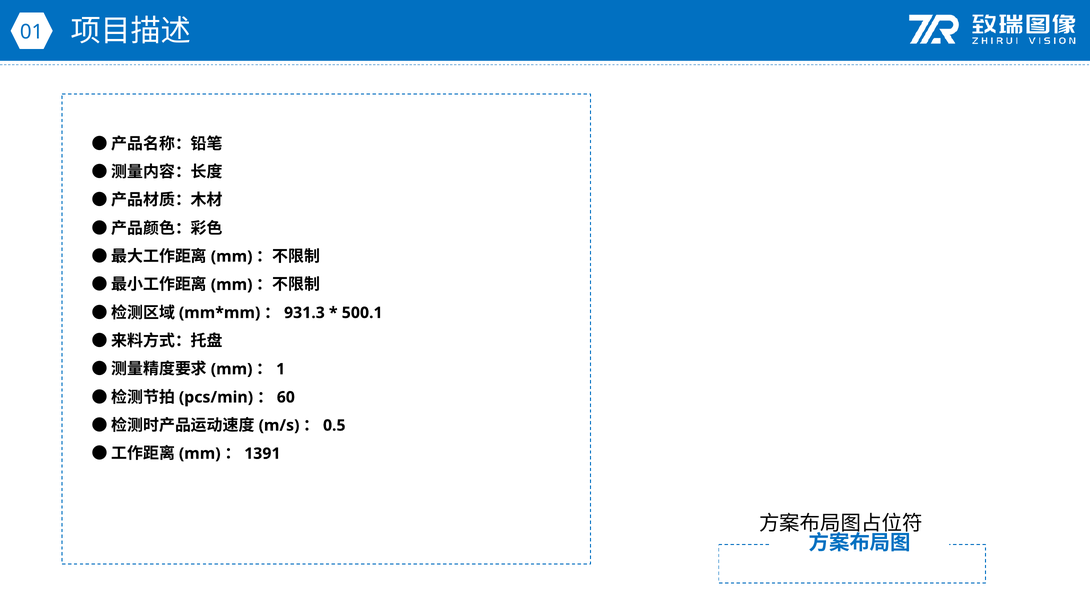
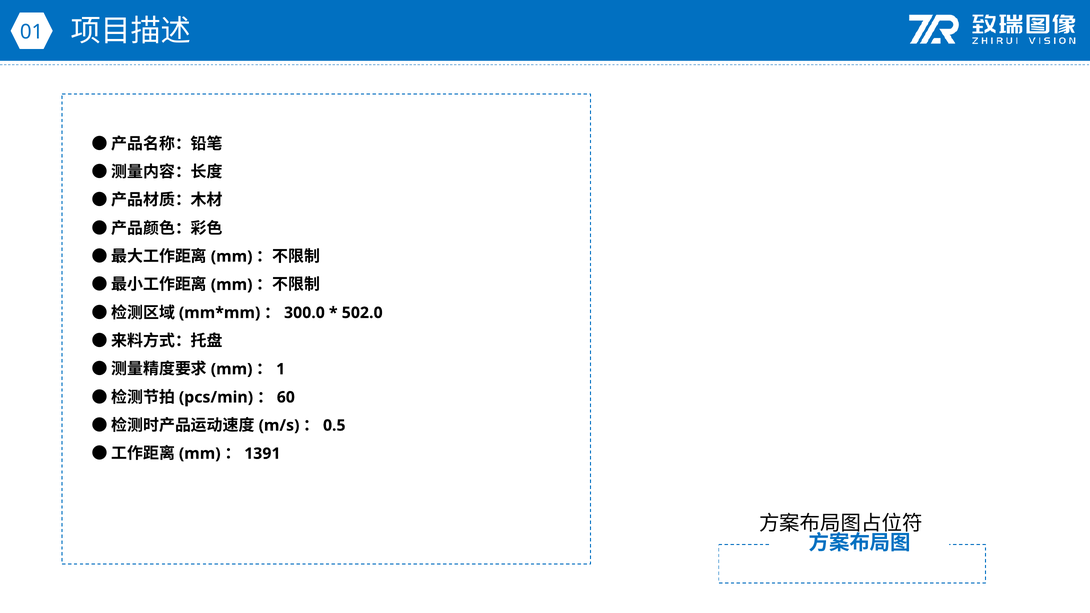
931.3: 931.3 -> 300.0 (304, 313)
500.1: 500.1 -> 502.0 (362, 313)
